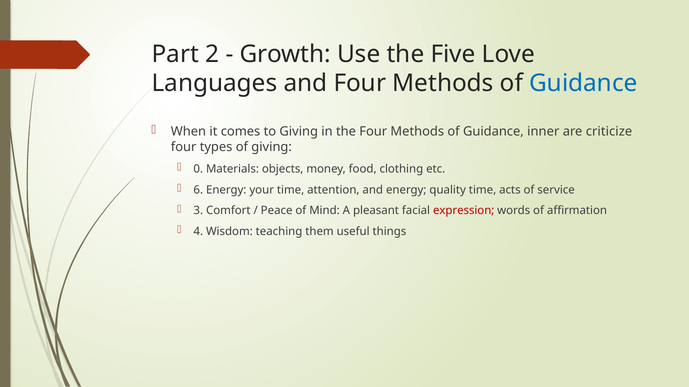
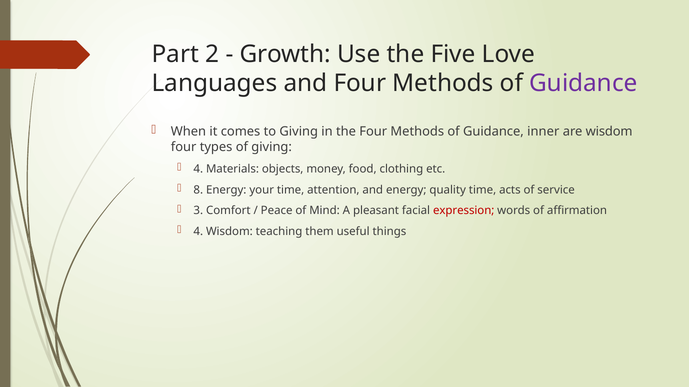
Guidance colour: blue -> purple (583, 83)
are criticize: criticize -> wisdom (609, 132)
0: 0 -> 4 (198, 169)
6: 6 -> 8 (198, 190)
